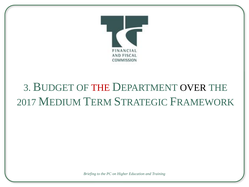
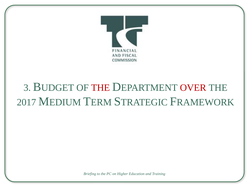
OVER colour: black -> red (193, 88)
